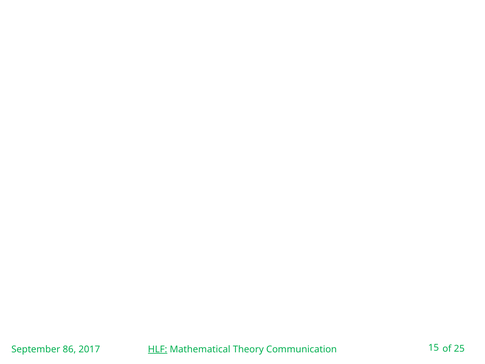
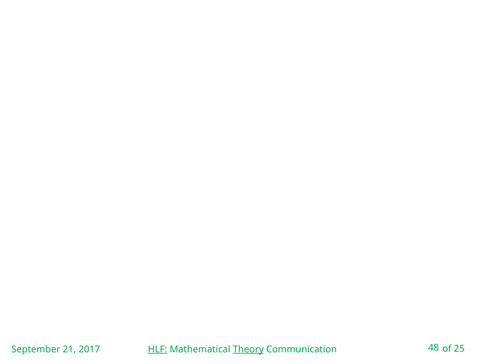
86: 86 -> 21 (69, 349)
Theory underline: none -> present (248, 349)
15: 15 -> 48 (434, 348)
